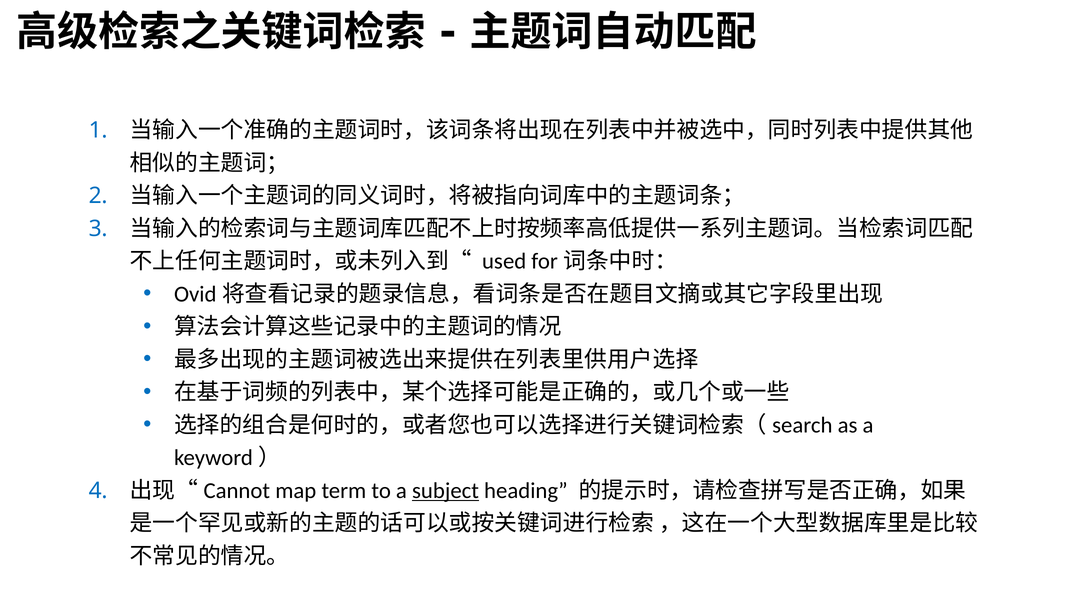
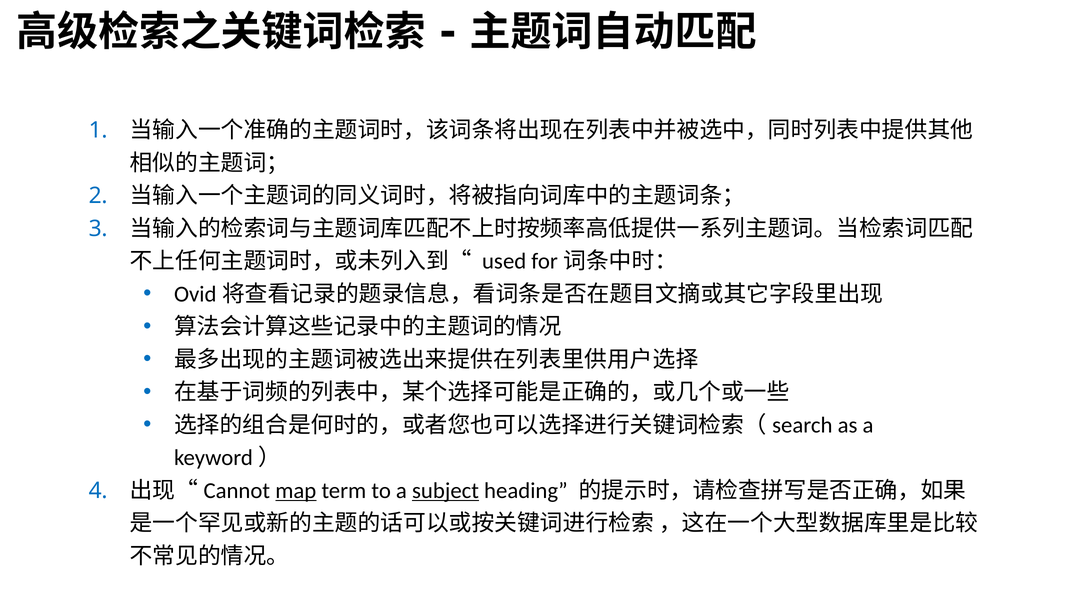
map underline: none -> present (296, 491)
